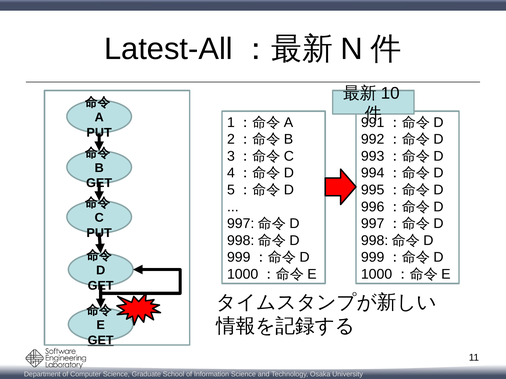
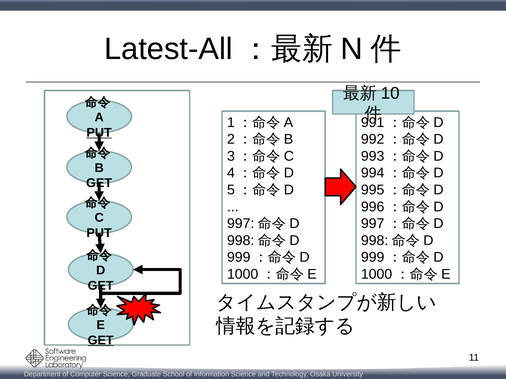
PUT underline: none -> present (99, 133)
